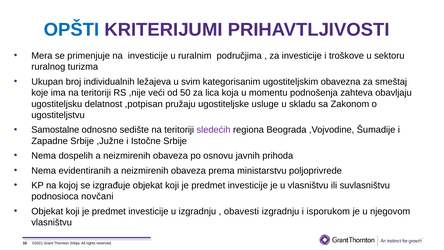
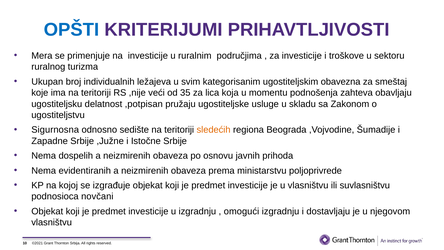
50: 50 -> 35 (185, 93)
Samostalne: Samostalne -> Sigurnosna (55, 130)
sledećih colour: purple -> orange (214, 130)
obavesti: obavesti -> omogući (242, 211)
isporukom: isporukom -> dostavljaju (328, 211)
